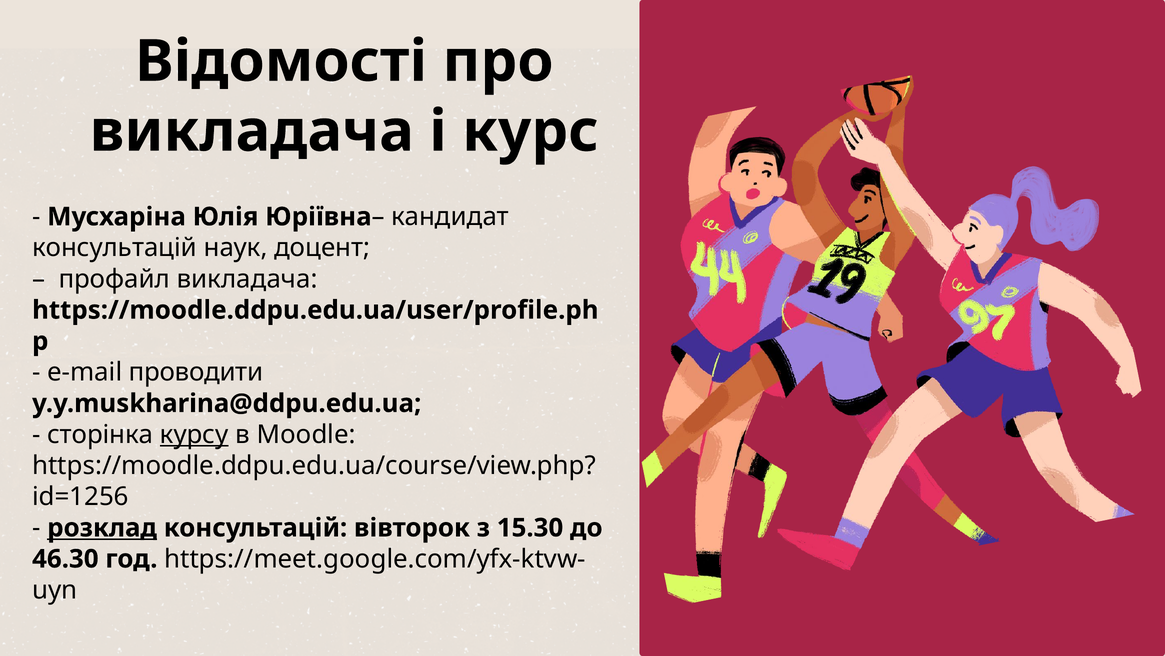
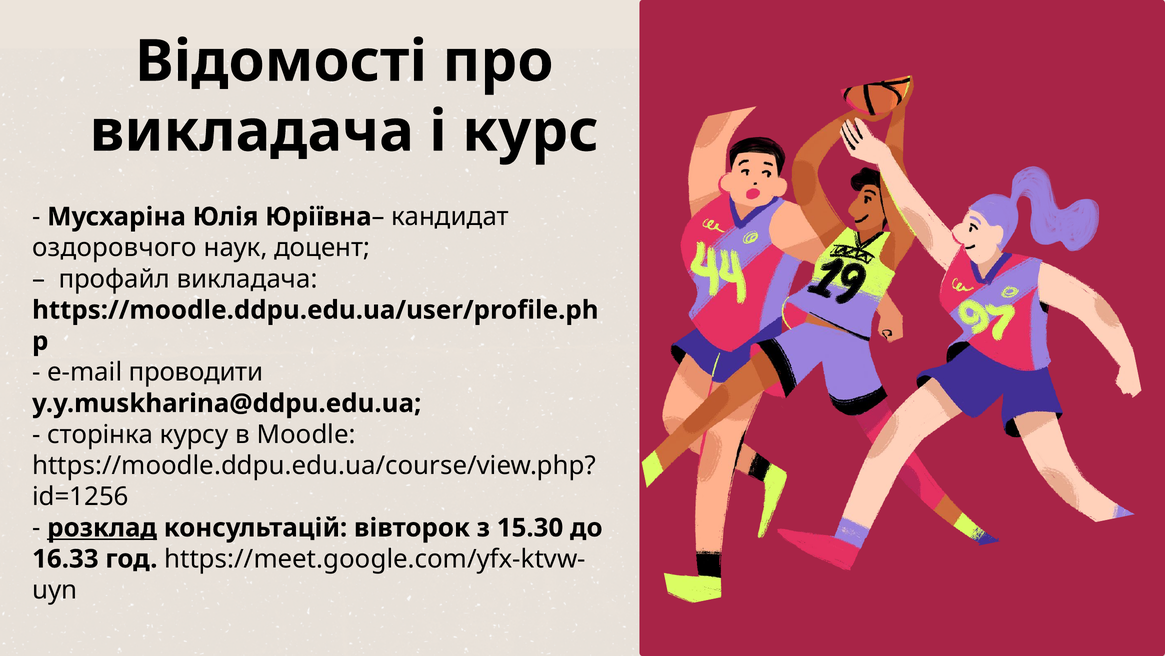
консультацій: консультацій -> оздоровчого (114, 248)
курсу underline: present -> none (194, 434)
46.30: 46.30 -> 16.33 (65, 558)
